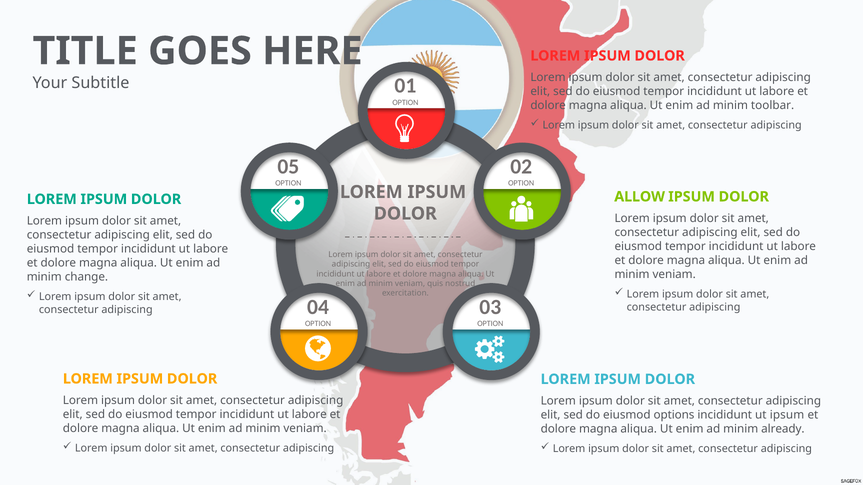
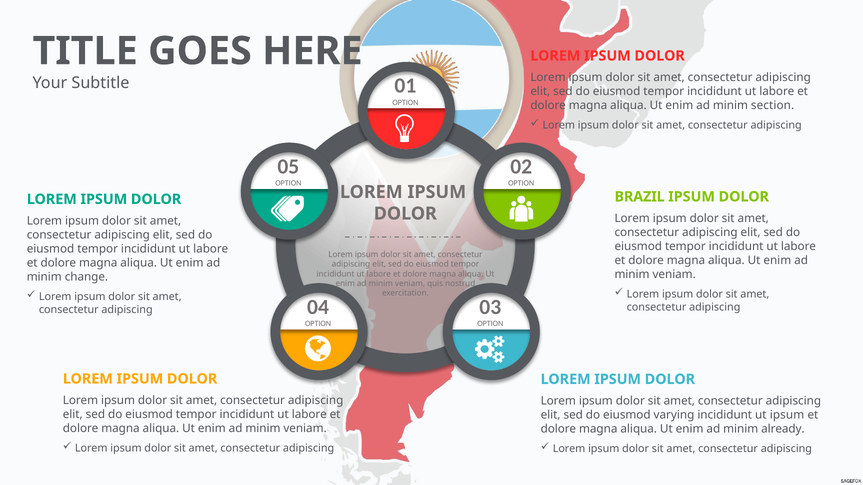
toolbar: toolbar -> section (773, 106)
ALLOW: ALLOW -> BRAZIL (640, 197)
options: options -> varying (674, 415)
